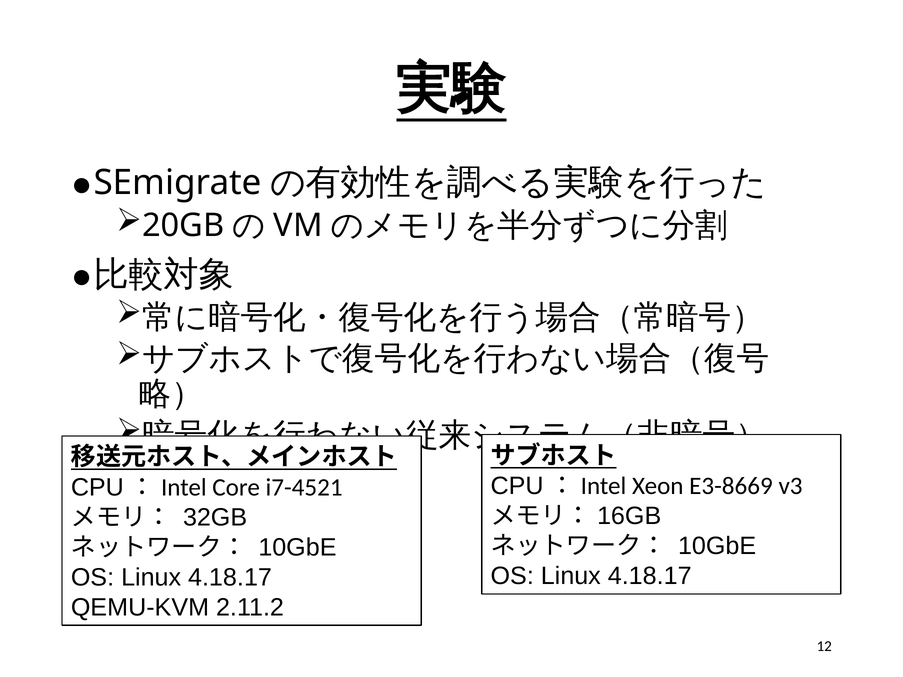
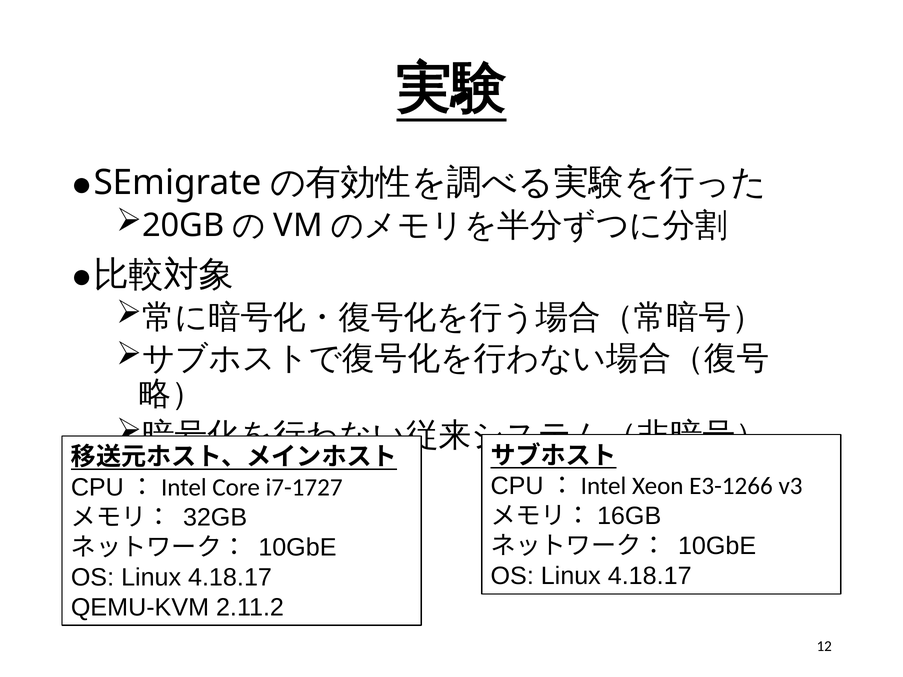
E3-8669: E3-8669 -> E3-1266 (731, 486)
i7-4521: i7-4521 -> i7-1727 (304, 487)
